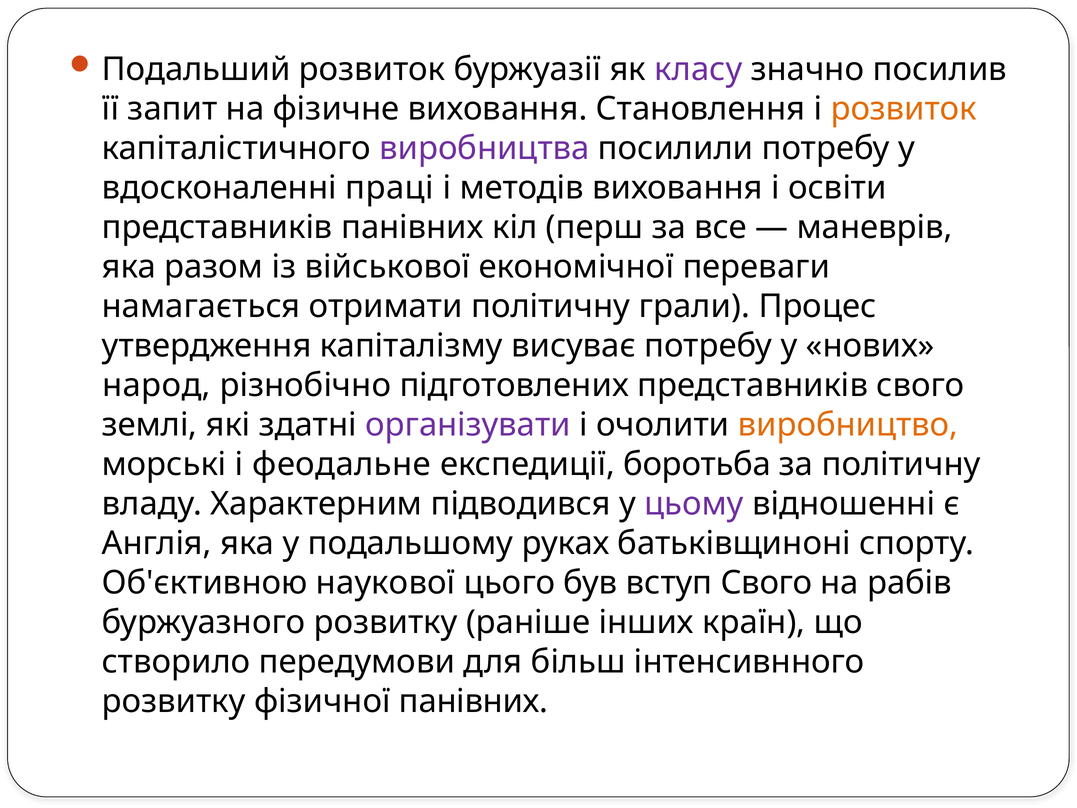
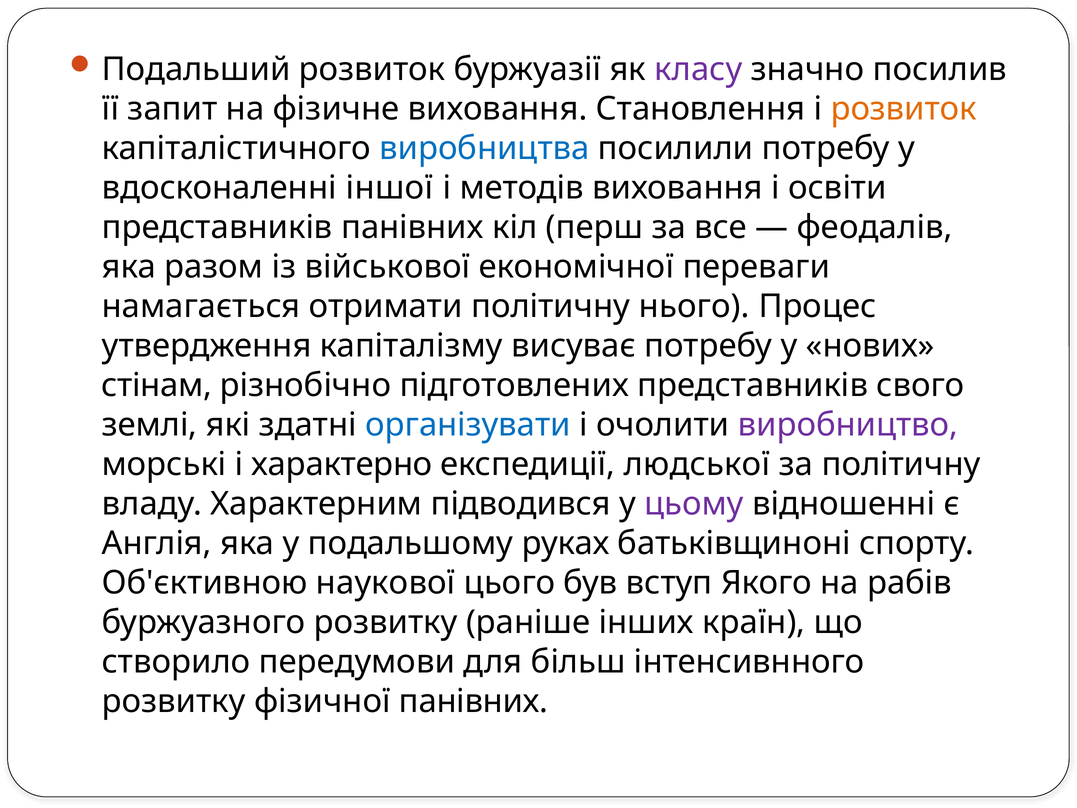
виробництва colour: purple -> blue (484, 148)
праці: праці -> іншої (390, 188)
маневрів: маневрів -> феодалів (875, 227)
грали: грали -> нього (694, 306)
народ: народ -> стінам (157, 385)
організувати colour: purple -> blue (468, 425)
виробництво colour: orange -> purple (848, 425)
феодальне: феодальне -> характерно (342, 464)
боротьба: боротьба -> людської (697, 464)
вступ Свого: Свого -> Якого (766, 583)
